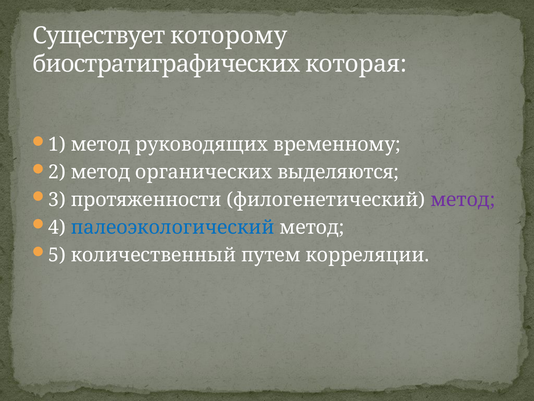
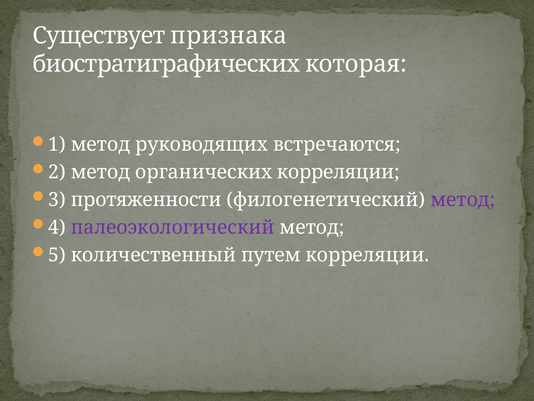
которому: которому -> признака (229, 36)
временному: временному -> встречаются (337, 144)
органических выделяются: выделяются -> корреляции (338, 172)
палеоэкологический colour: blue -> purple (173, 227)
